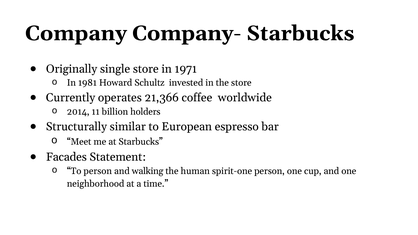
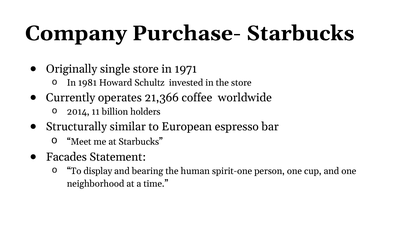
Company-: Company- -> Purchase- (187, 33)
To person: person -> display (98, 171)
walking: walking -> bearing (148, 171)
